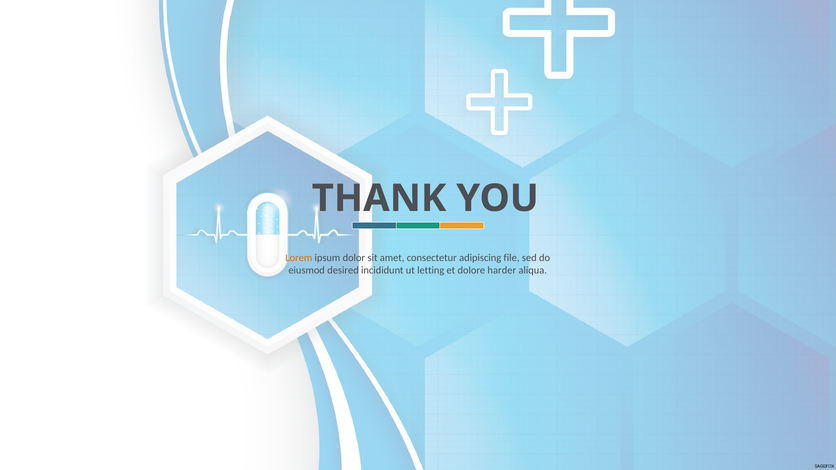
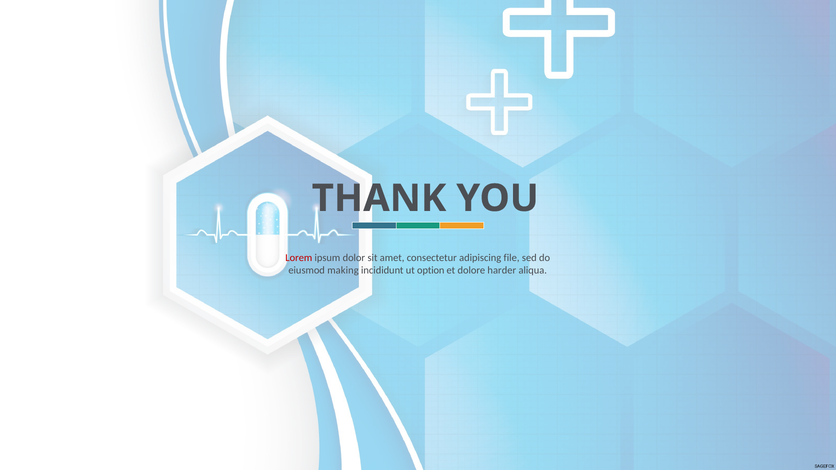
Lorem colour: orange -> red (299, 258)
desired: desired -> making (343, 271)
letting: letting -> option (431, 271)
